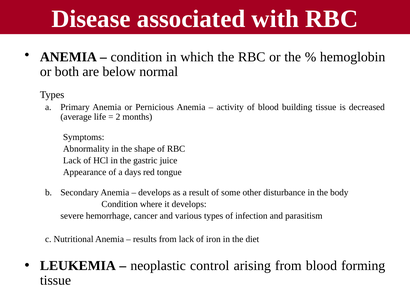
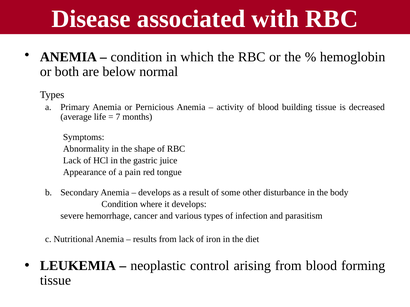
2: 2 -> 7 (118, 117)
days: days -> pain (133, 172)
